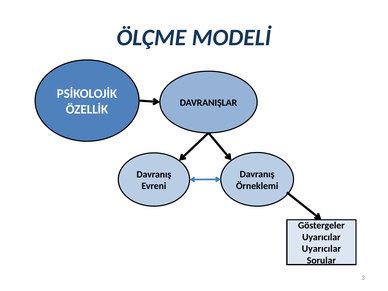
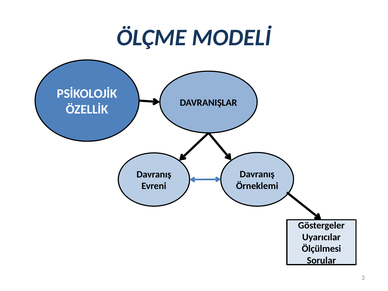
Uyarıcılar: Uyarıcılar -> Ölçülmesi (321, 249)
